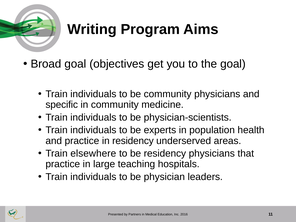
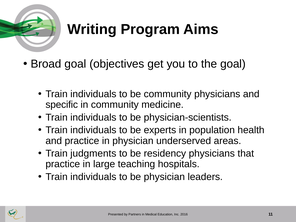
in residency: residency -> physician (133, 141)
elsewhere: elsewhere -> judgments (93, 153)
